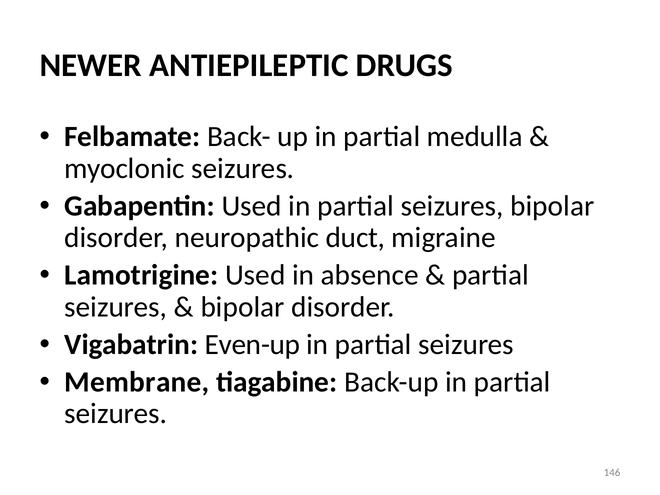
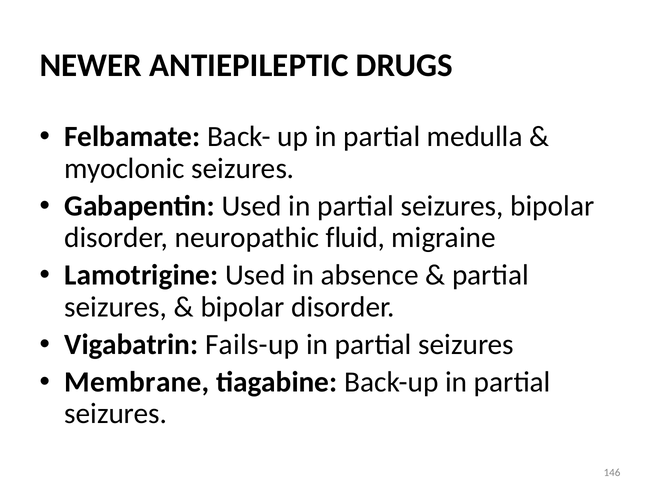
duct: duct -> fluid (355, 238)
Even-up: Even-up -> Fails-up (252, 344)
